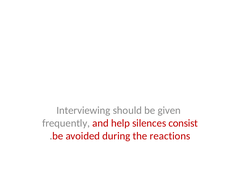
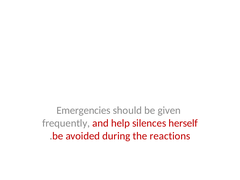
Interviewing: Interviewing -> Emergencies (83, 110)
consist: consist -> herself (183, 123)
